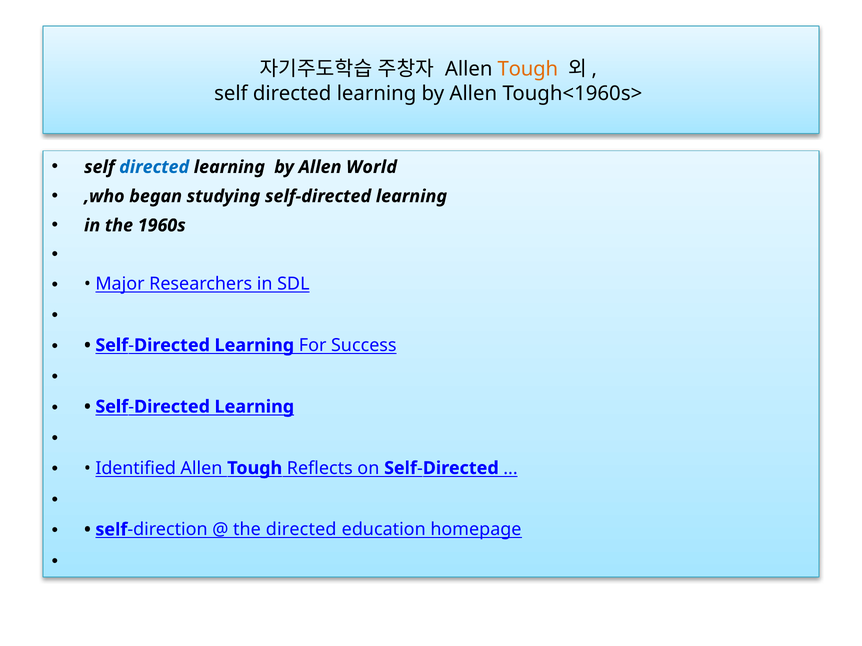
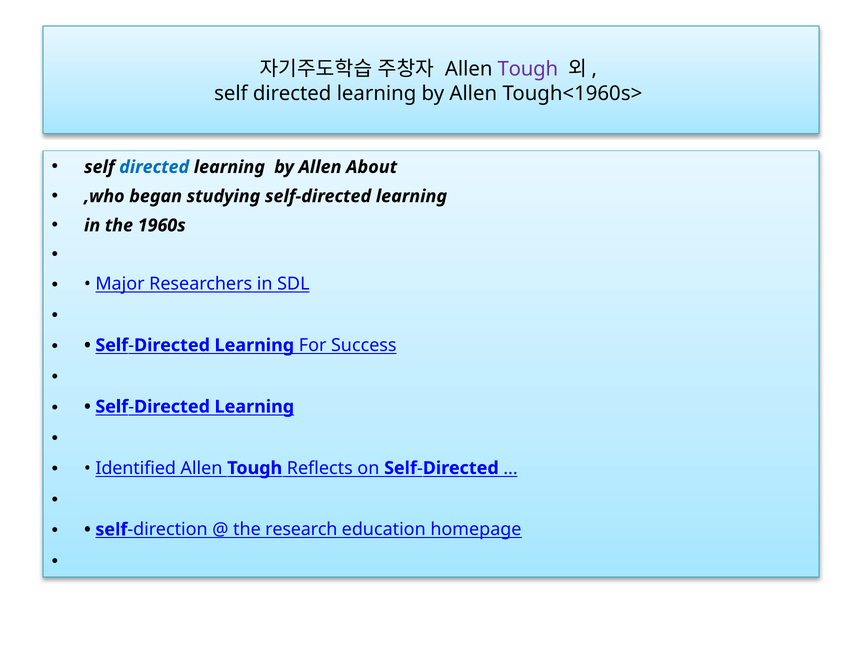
Tough colour: orange -> purple (528, 69)
World: World -> About (372, 167)
the directed: directed -> research (301, 530)
